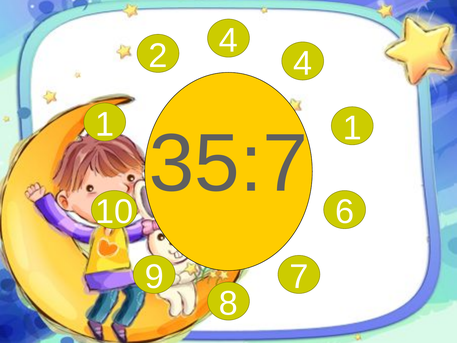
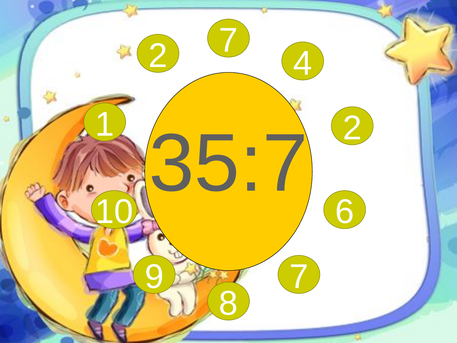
2 4: 4 -> 7 (228, 40)
35:7 1: 1 -> 2 (352, 128)
